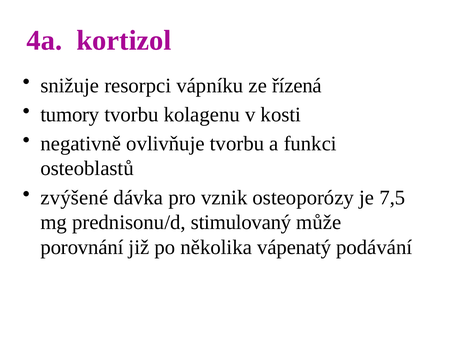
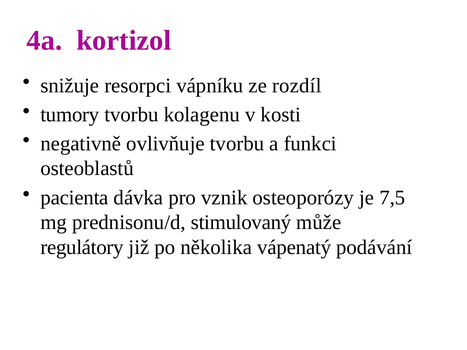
řízená: řízená -> rozdíl (297, 86)
zvýšené: zvýšené -> pacienta (74, 198)
porovnání: porovnání -> regulátory (82, 247)
